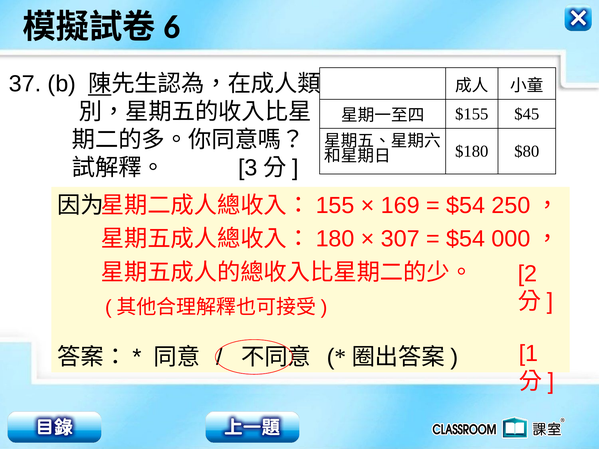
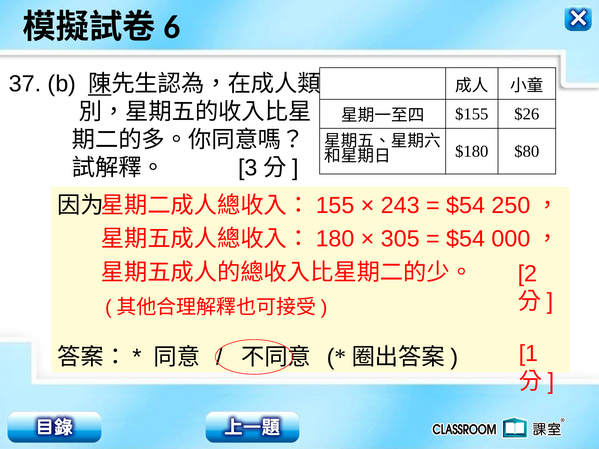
$45: $45 -> $26 (527, 114)
169: 169 -> 243 (400, 206)
307: 307 -> 305 (400, 239)
